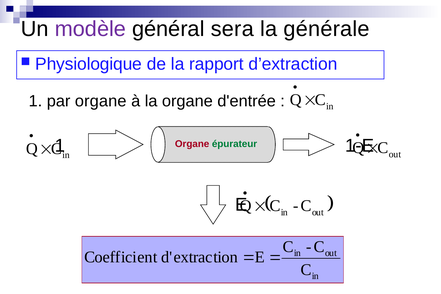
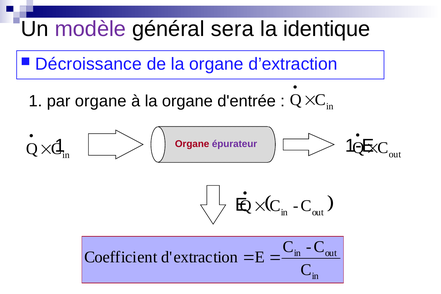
générale: générale -> identique (327, 29)
Physiologique: Physiologique -> Décroissance (89, 64)
de la rapport: rapport -> organe (216, 64)
épurateur colour: green -> purple (235, 144)
